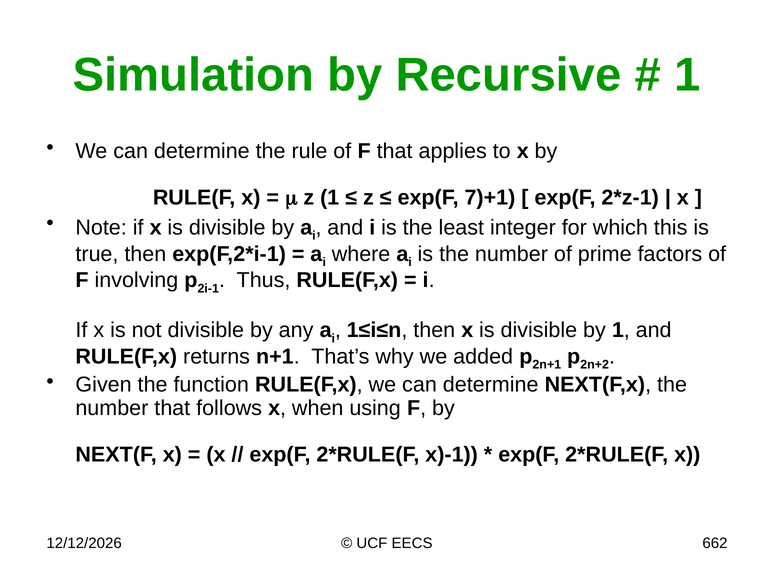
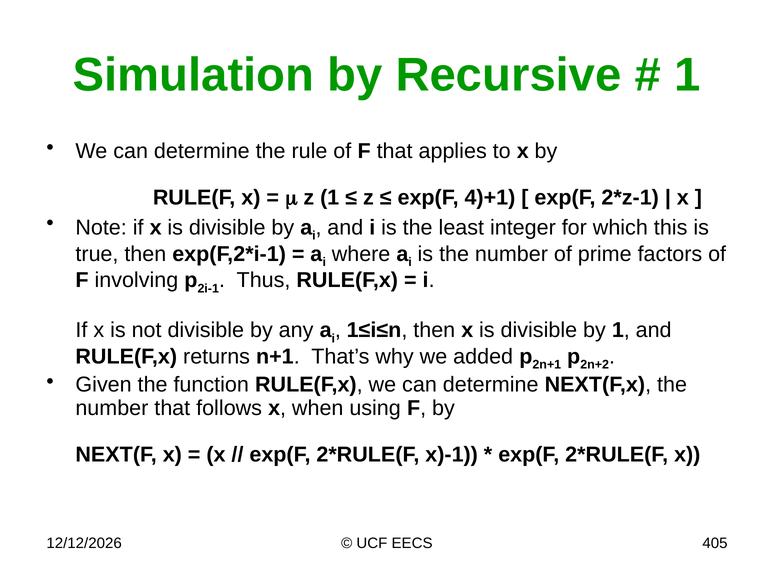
7)+1: 7)+1 -> 4)+1 (490, 197)
662: 662 -> 405 (715, 543)
